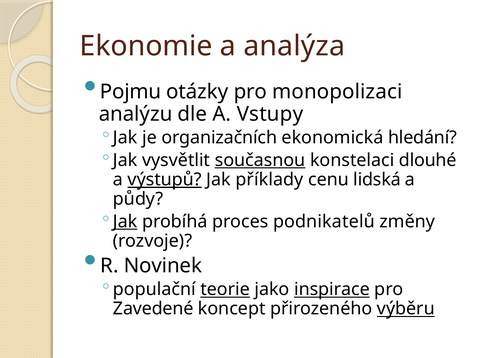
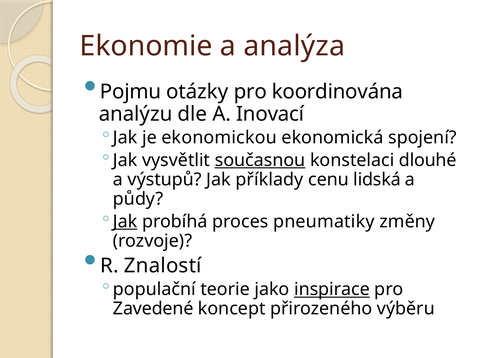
monopolizaci: monopolizaci -> koordinována (337, 92)
Vstupy: Vstupy -> Inovací (270, 114)
organizačních: organizačních -> ekonomickou (219, 138)
hledání: hledání -> spojení (422, 138)
výstupů underline: present -> none (165, 179)
podnikatelů: podnikatelů -> pneumatiky (324, 221)
Novinek: Novinek -> Znalostí (163, 265)
teorie underline: present -> none (225, 289)
výběru underline: present -> none (406, 309)
